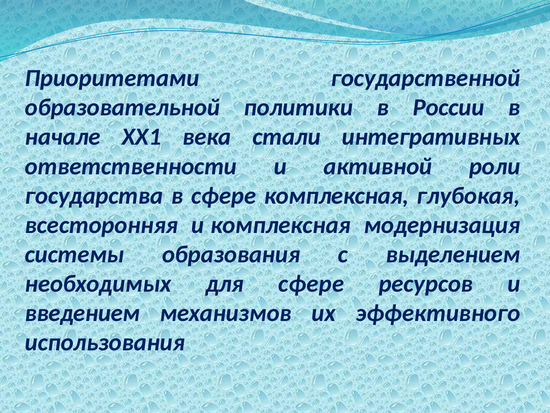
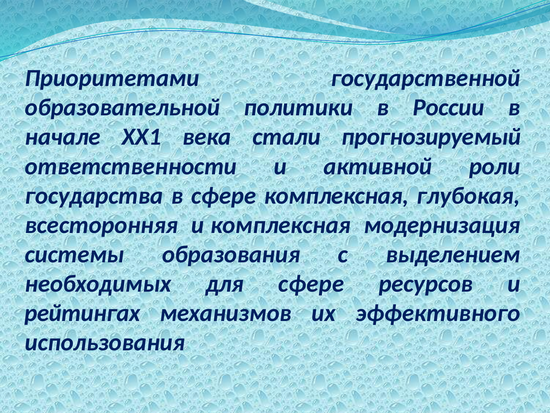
интегративных: интегративных -> прогнозируемый (431, 137)
введением: введением -> рейтингах (82, 313)
